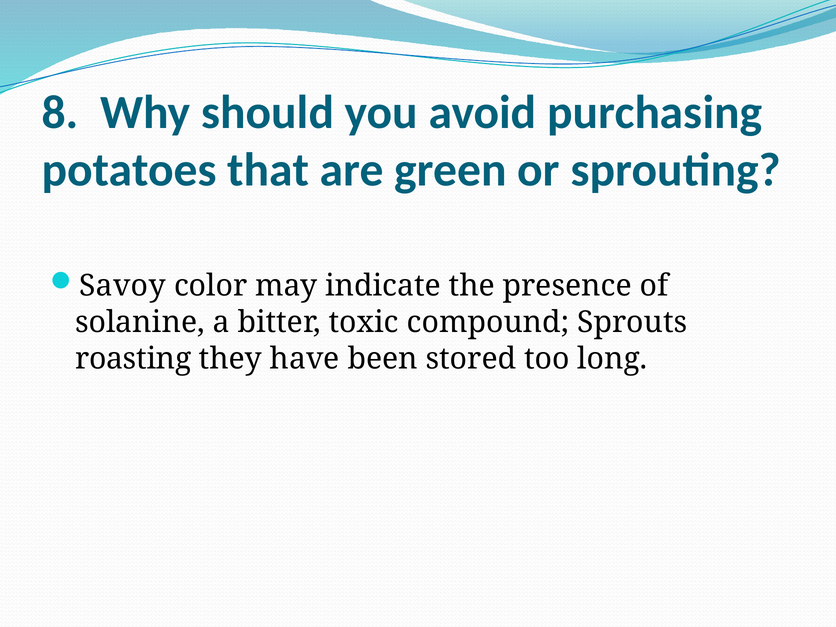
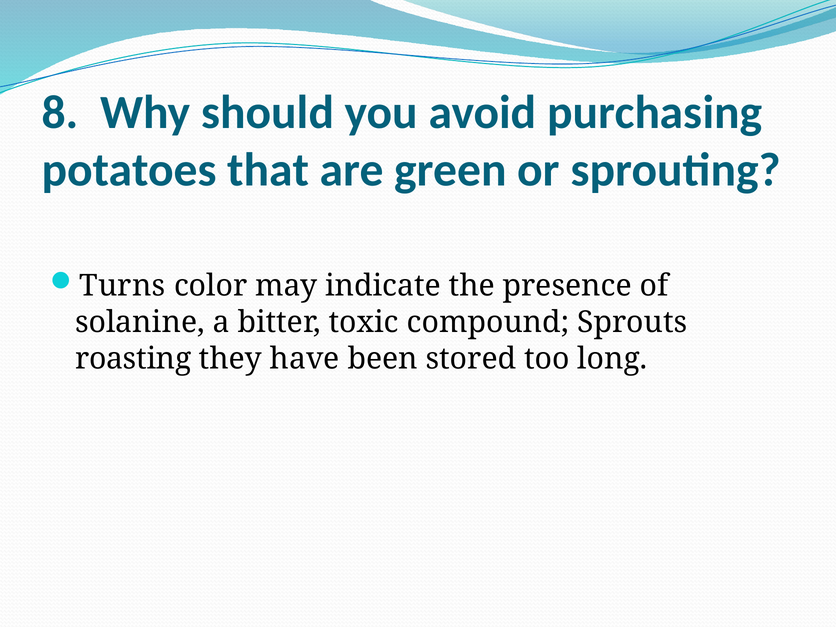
Savoy: Savoy -> Turns (122, 286)
